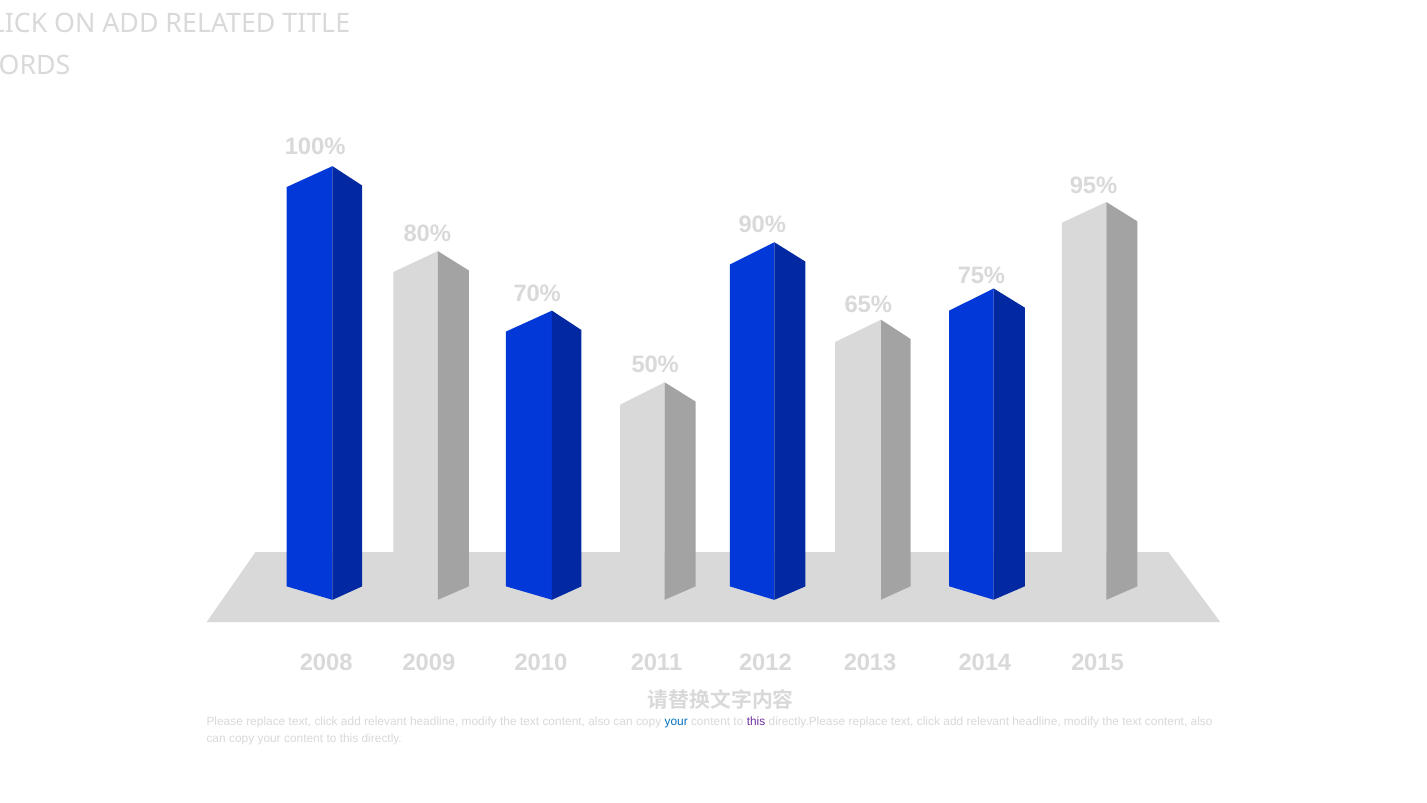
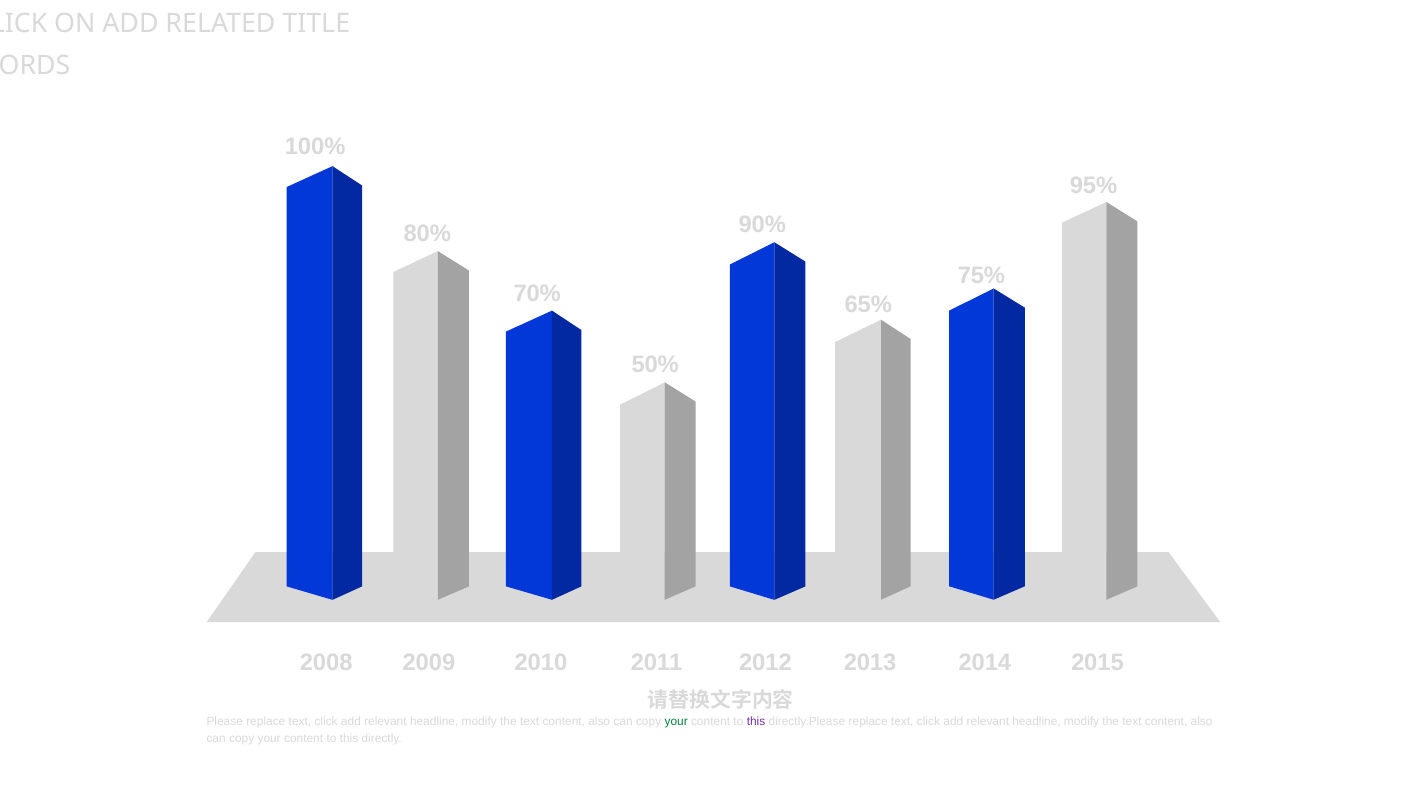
your colour: blue -> green (676, 721)
